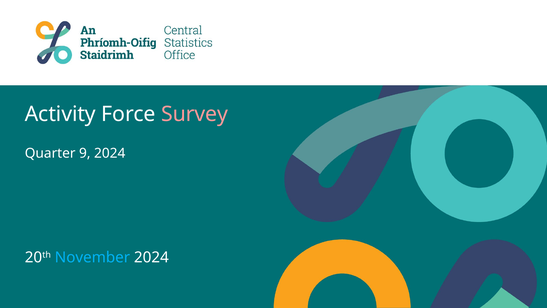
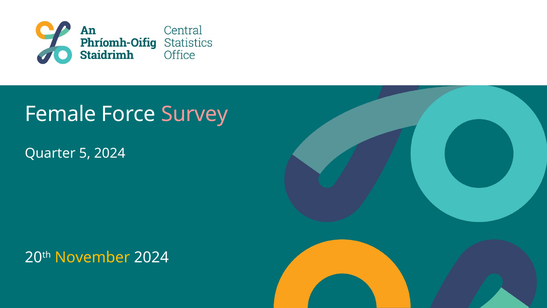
Activity: Activity -> Female (60, 114)
9: 9 -> 5 (85, 153)
November colour: light blue -> yellow (92, 257)
